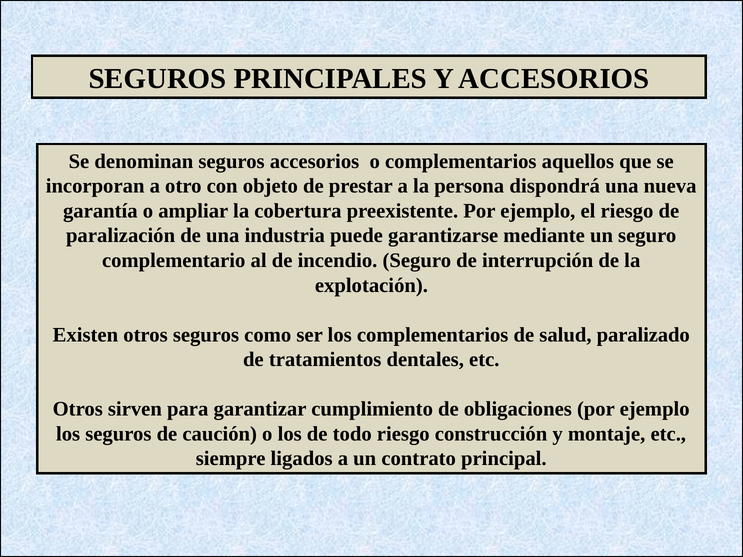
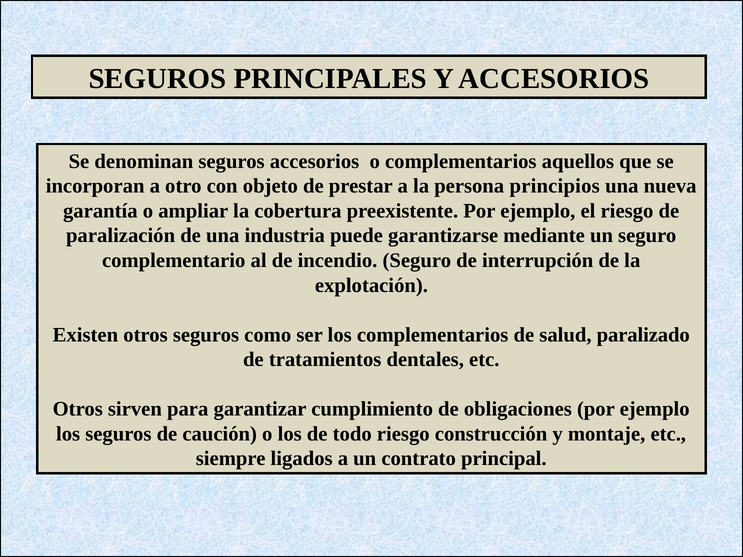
dispondrá: dispondrá -> principios (555, 186)
